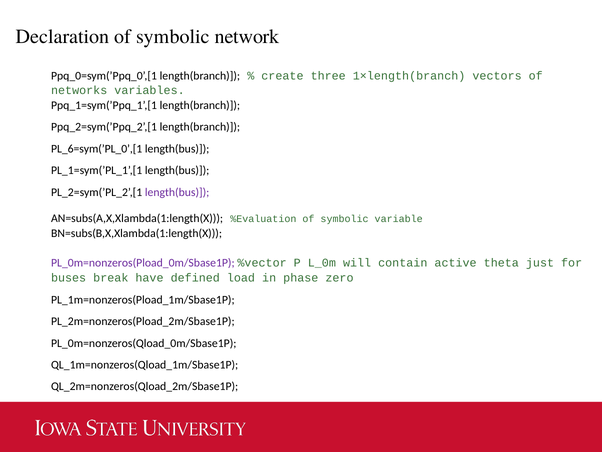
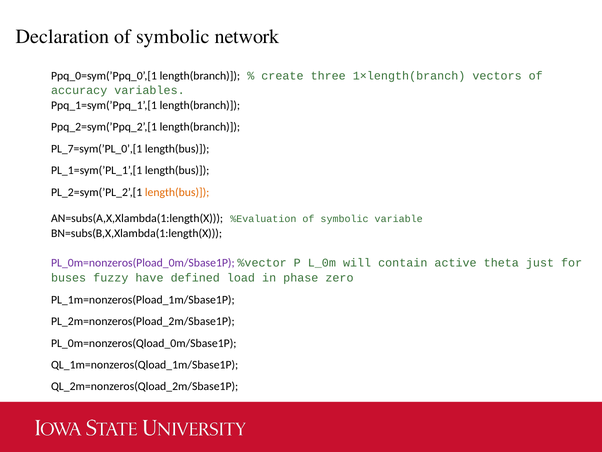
networks: networks -> accuracy (79, 90)
PL_6=sym(’PL_0’,[1: PL_6=sym(’PL_0’,[1 -> PL_7=sym(’PL_0’,[1 (97, 149)
length(bus colour: purple -> orange (177, 192)
break: break -> fuzzy (111, 278)
